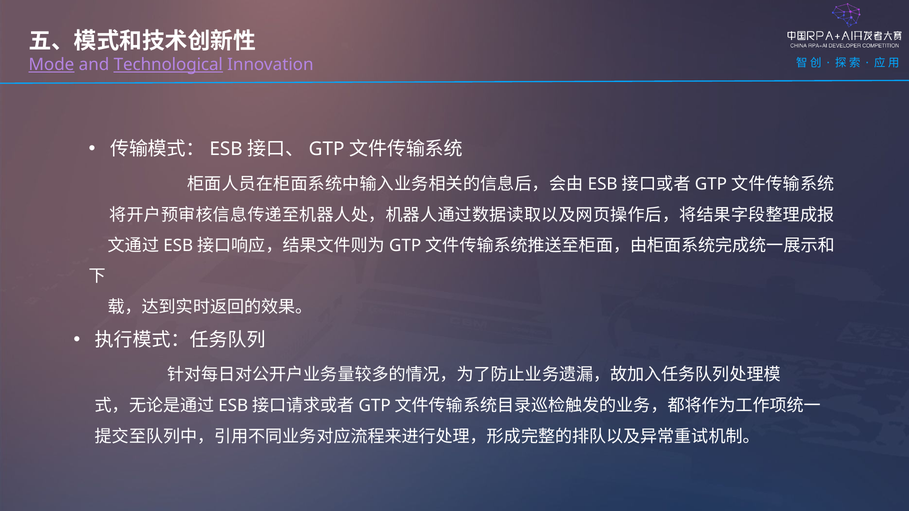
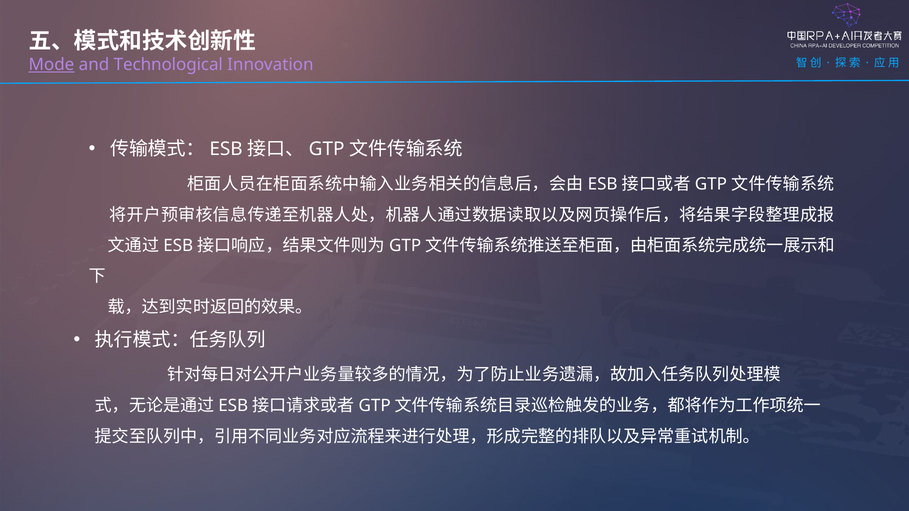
Technological underline: present -> none (168, 65)
